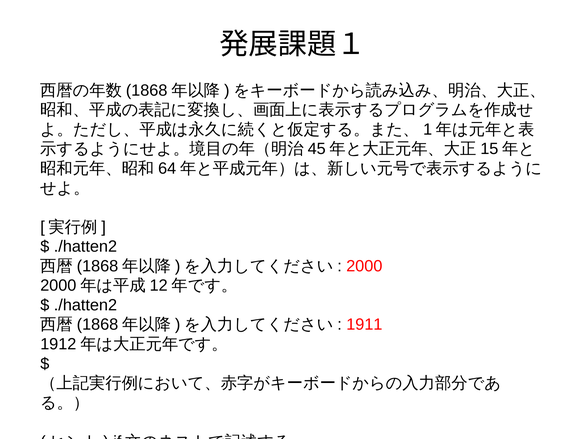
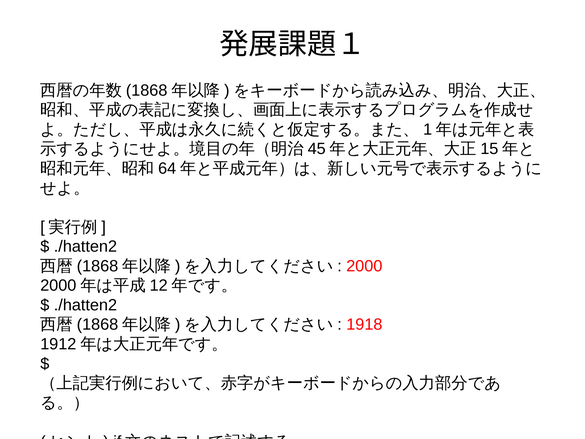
1911: 1911 -> 1918 (364, 324)
